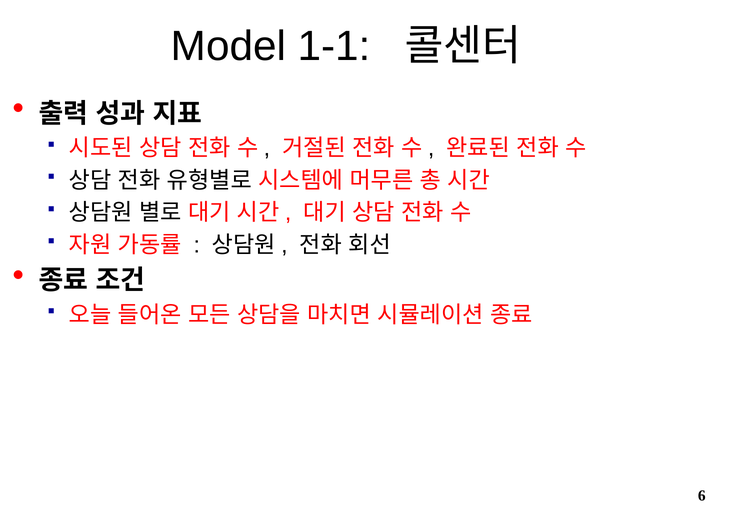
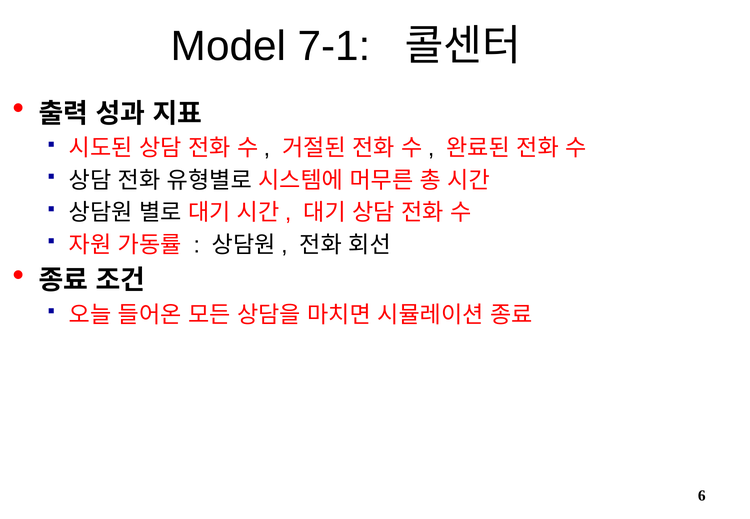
1-1: 1-1 -> 7-1 (334, 46)
